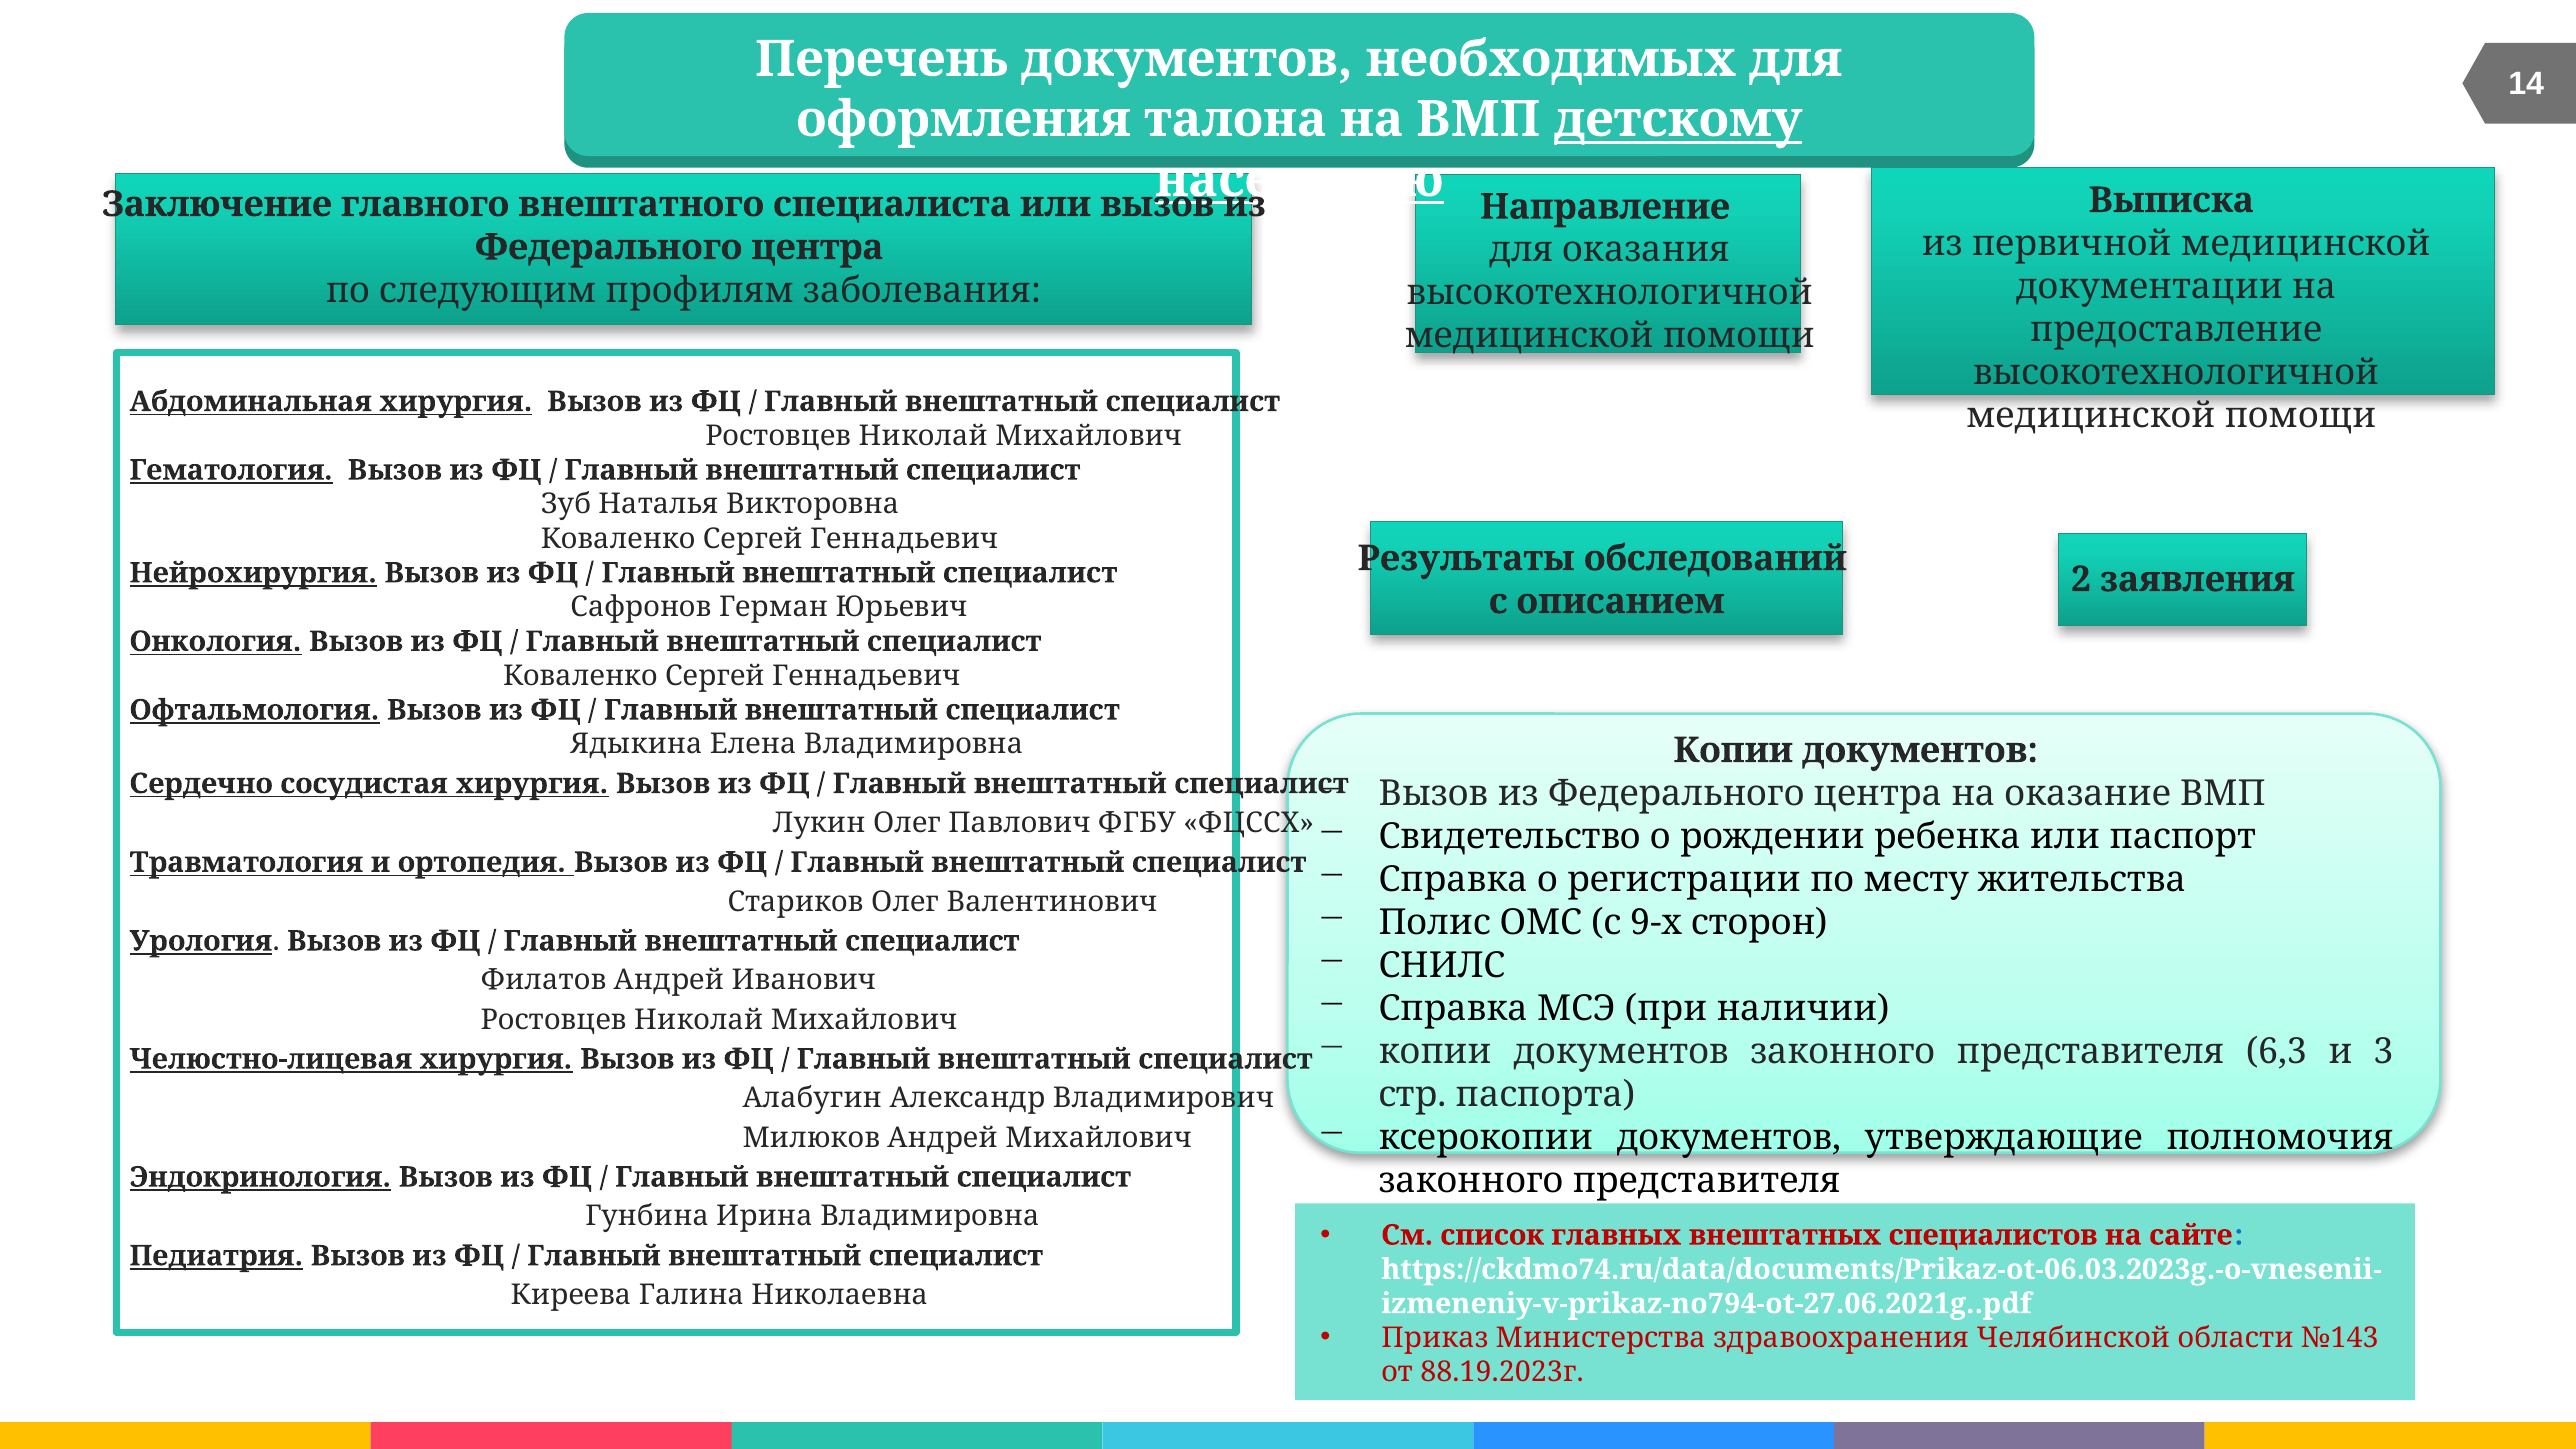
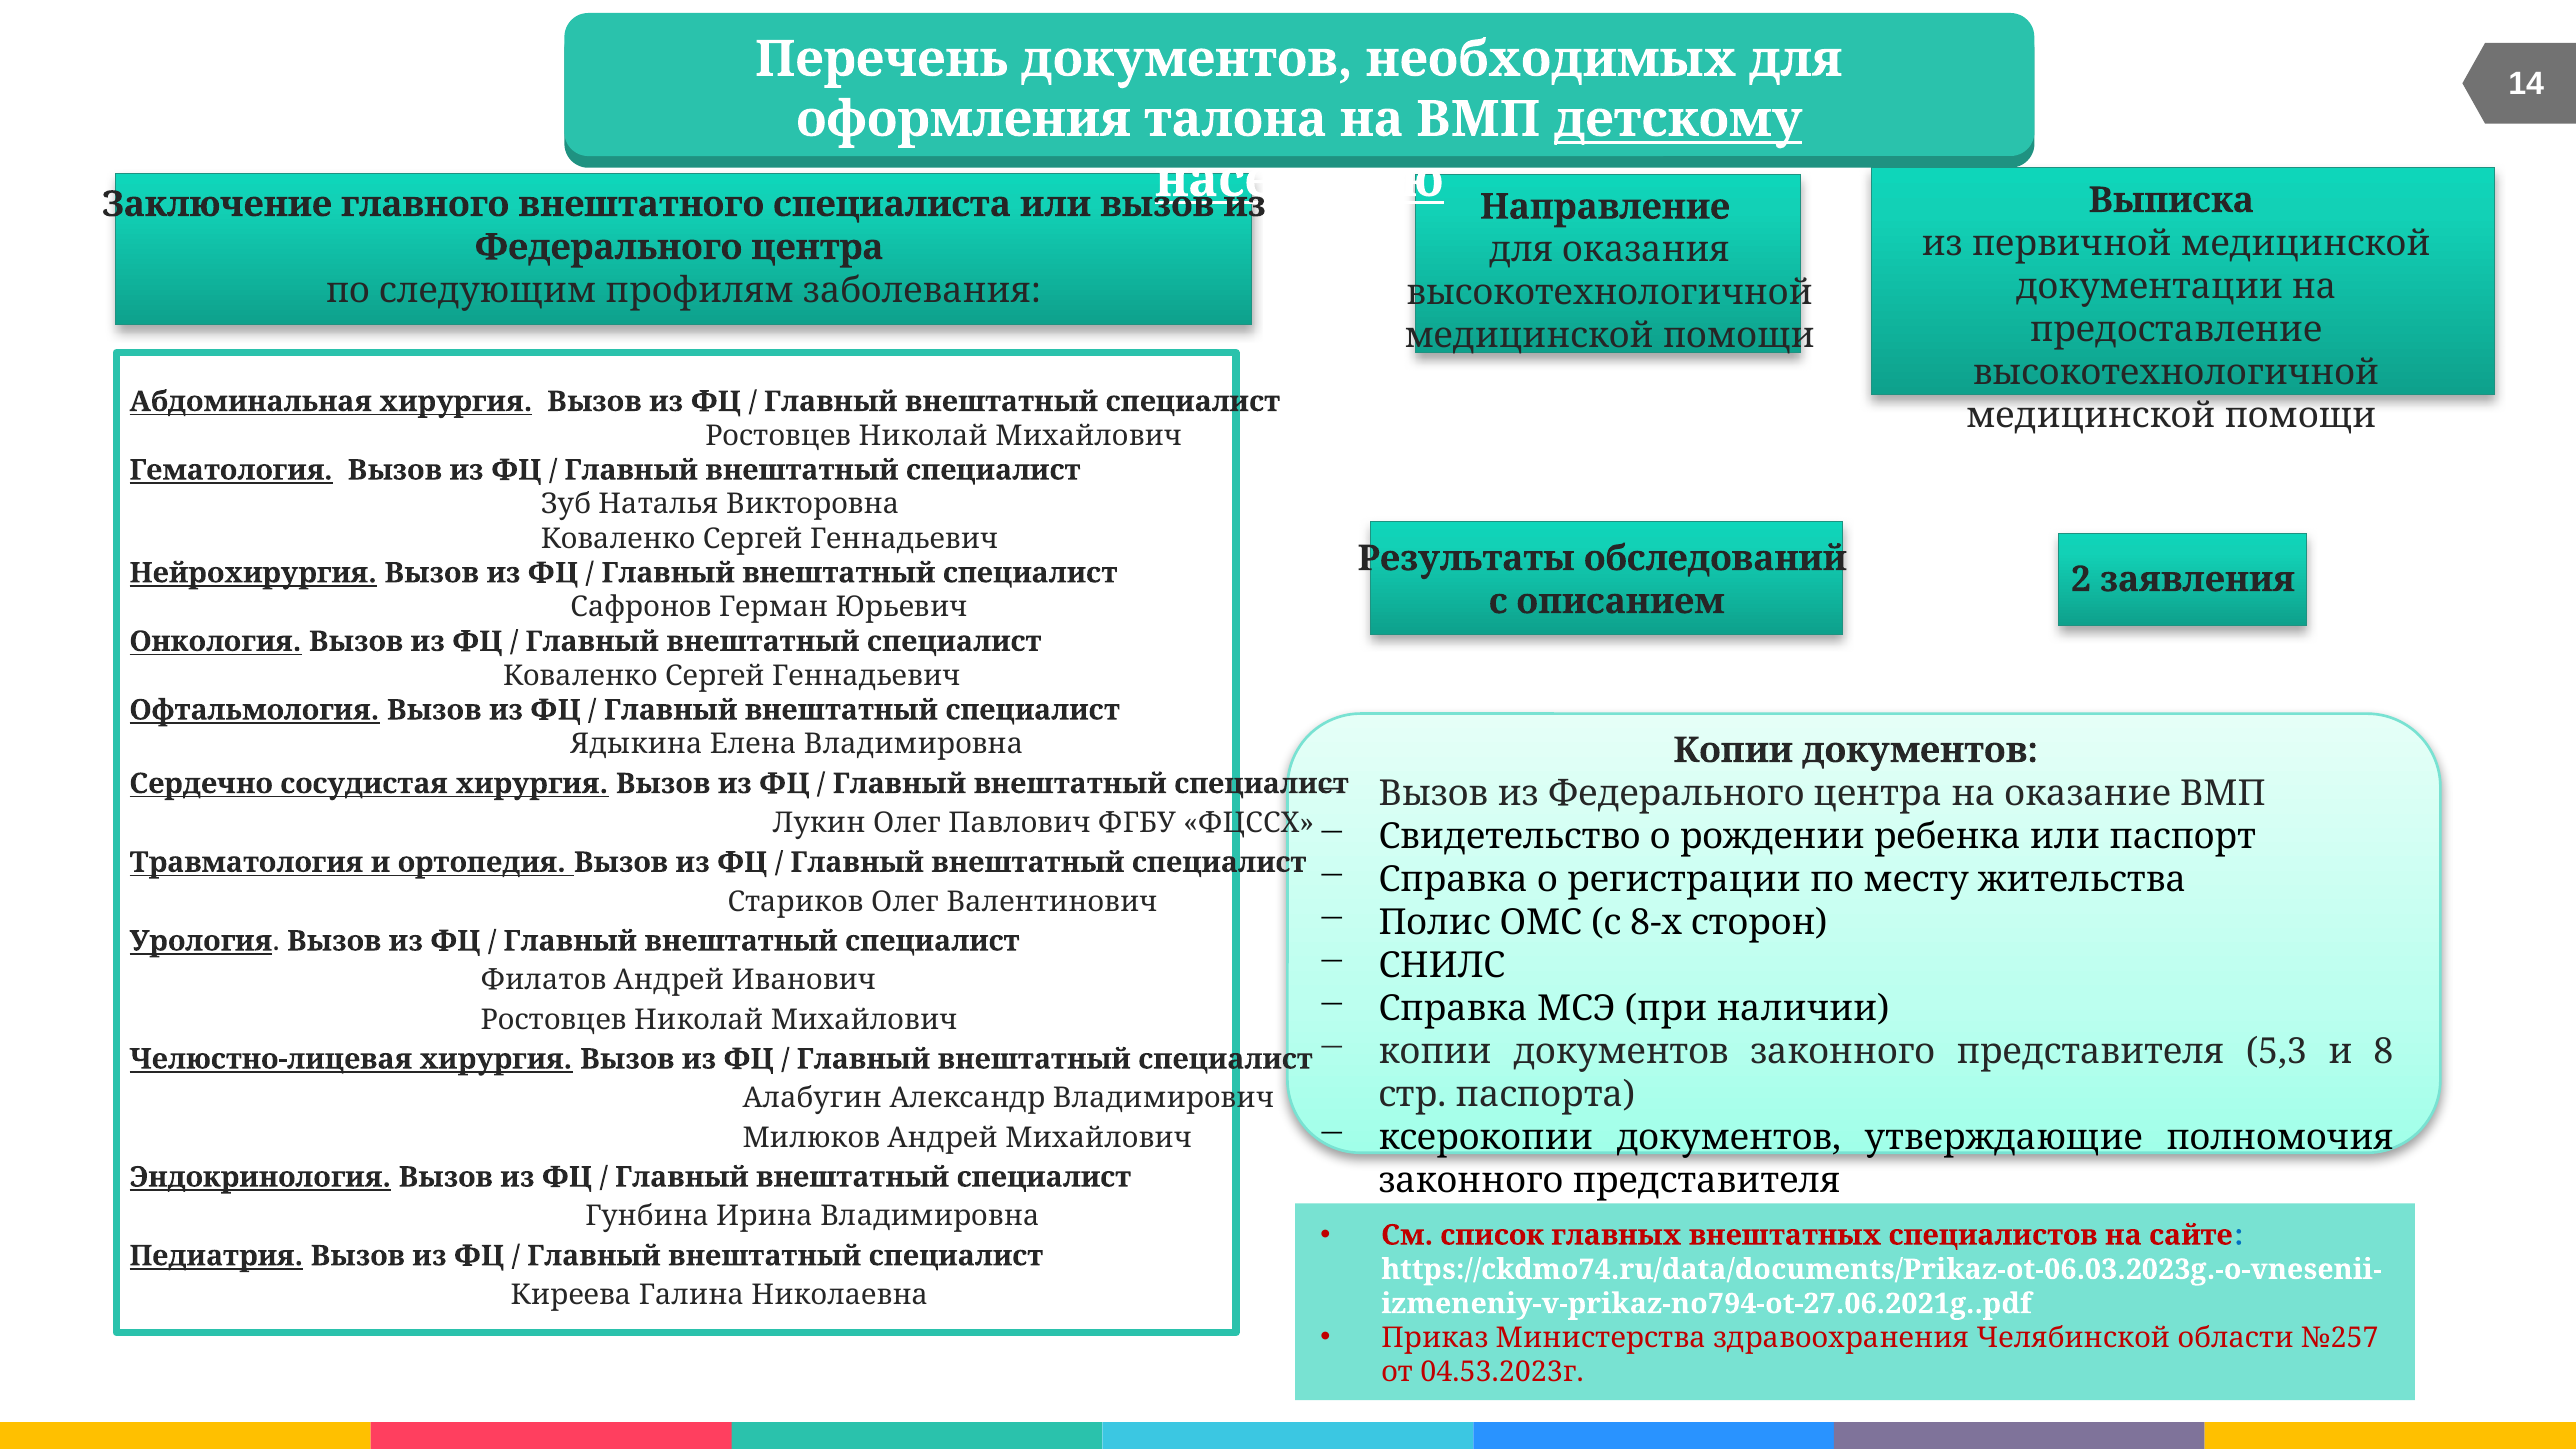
9-х: 9-х -> 8-х (1656, 922)
6,3: 6,3 -> 5,3 (2276, 1051)
3: 3 -> 8 (2384, 1051)
№143: №143 -> №257 (2340, 1338)
88.19.2023г: 88.19.2023г -> 04.53.2023г (1502, 1372)
